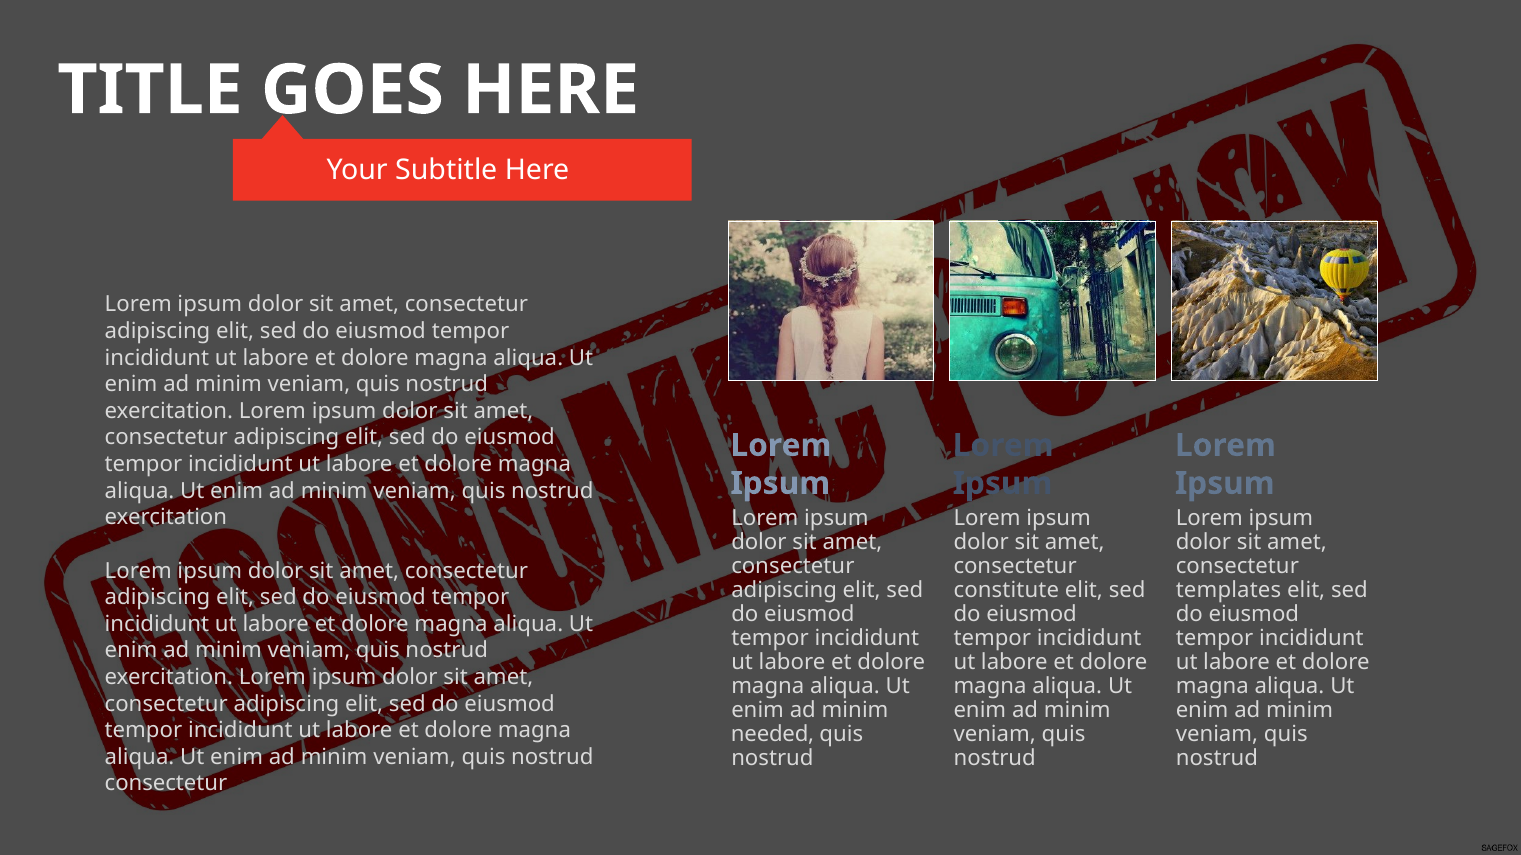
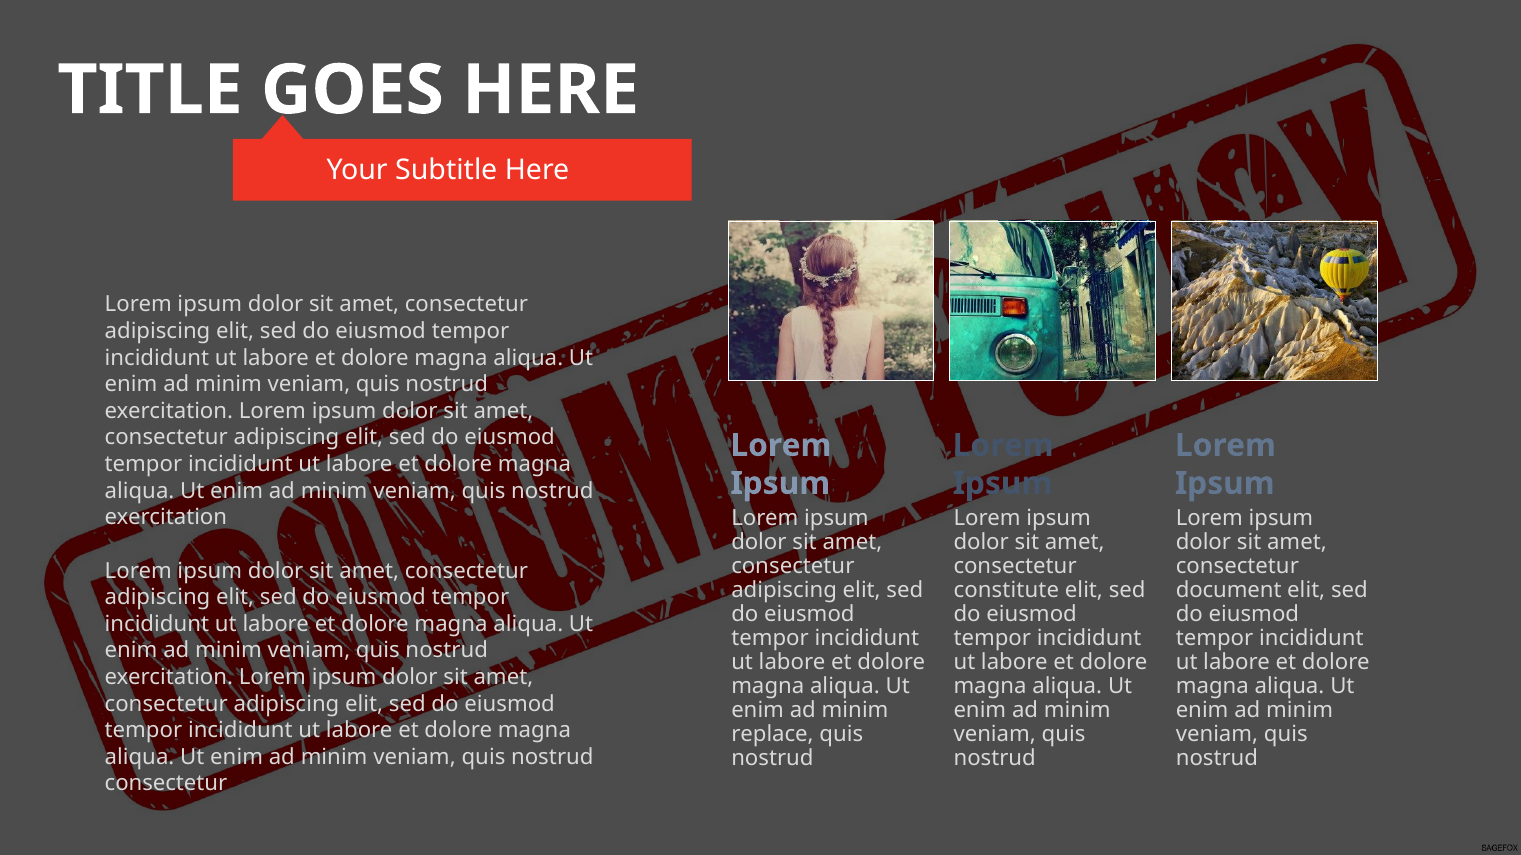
templates: templates -> document (1229, 591)
needed: needed -> replace (772, 735)
